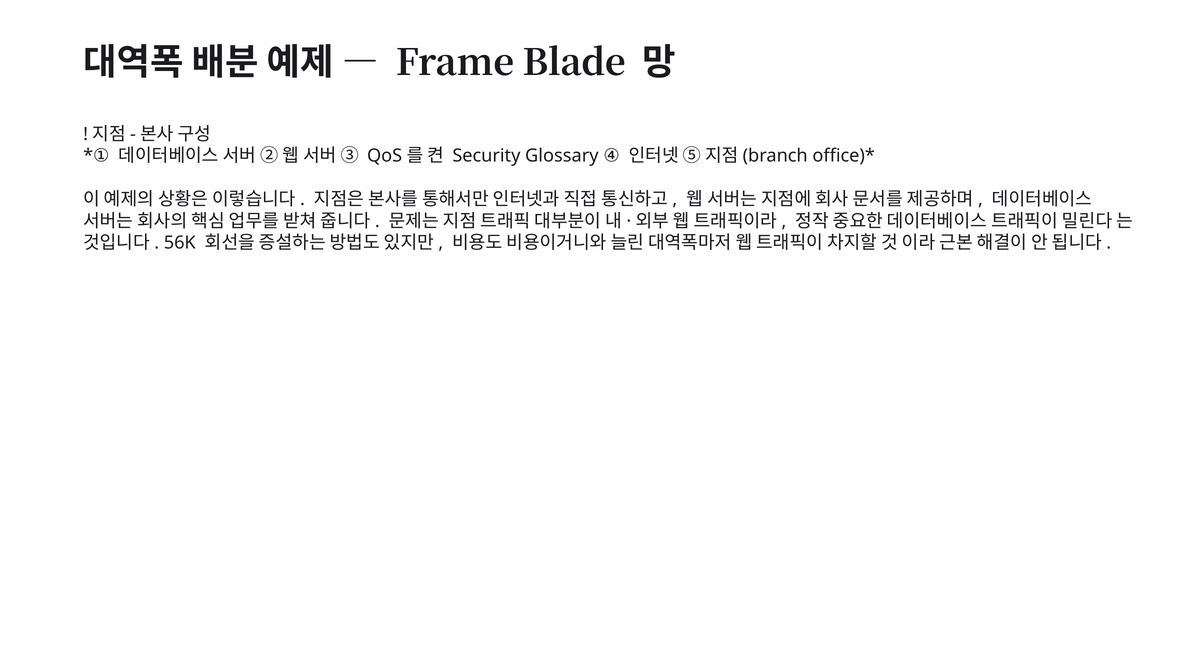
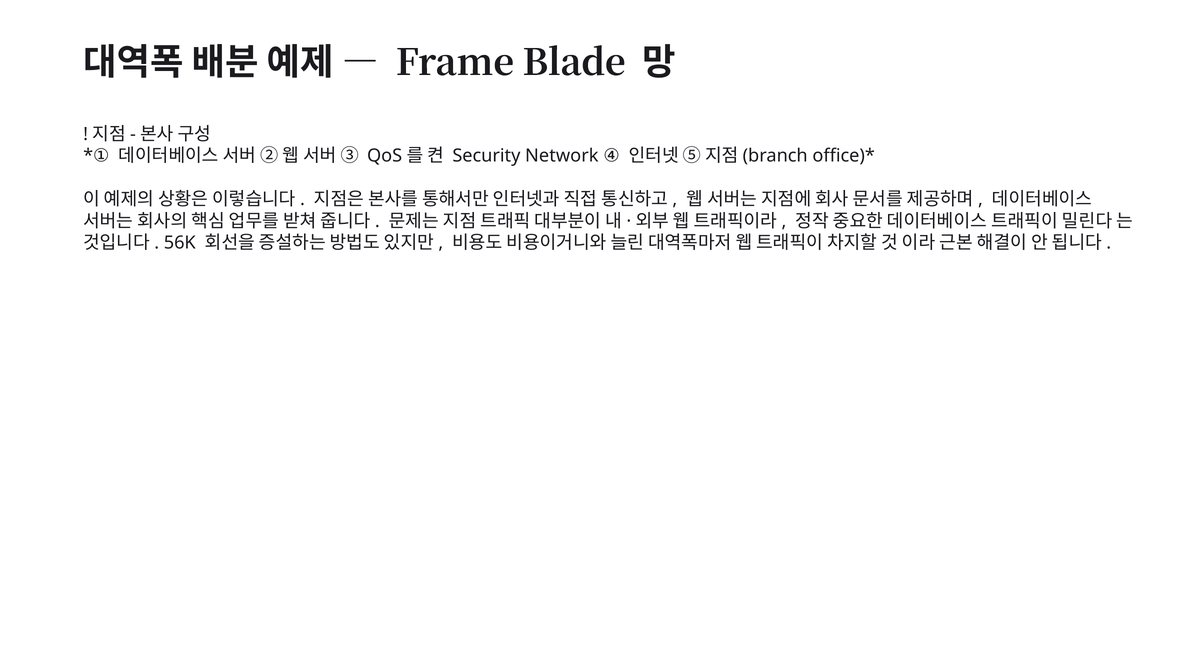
Glossary: Glossary -> Network (562, 156)
